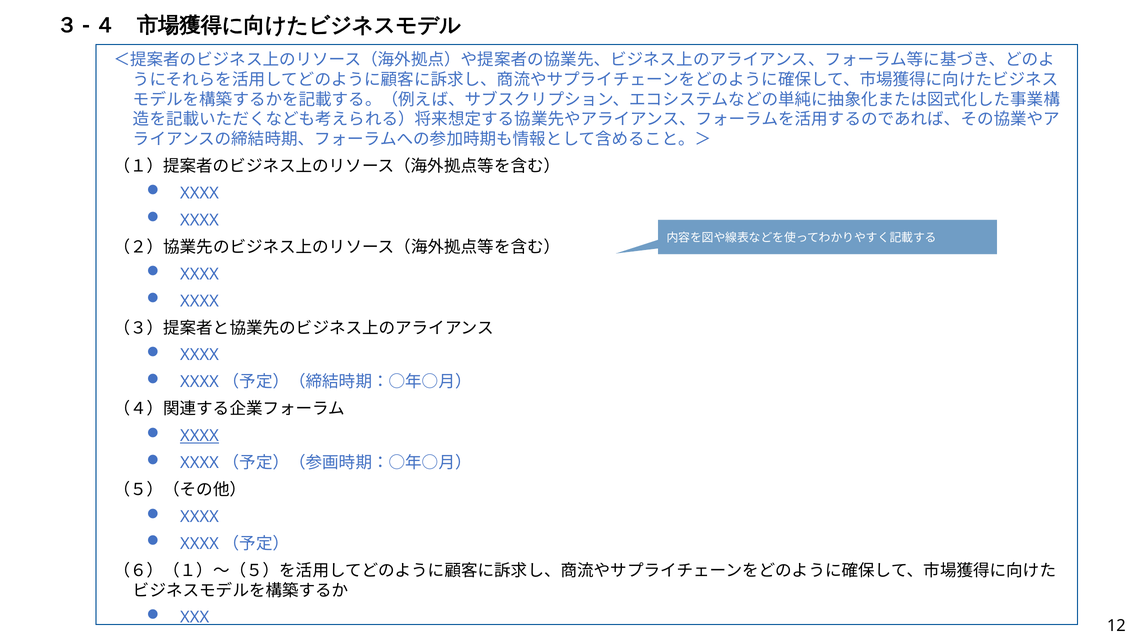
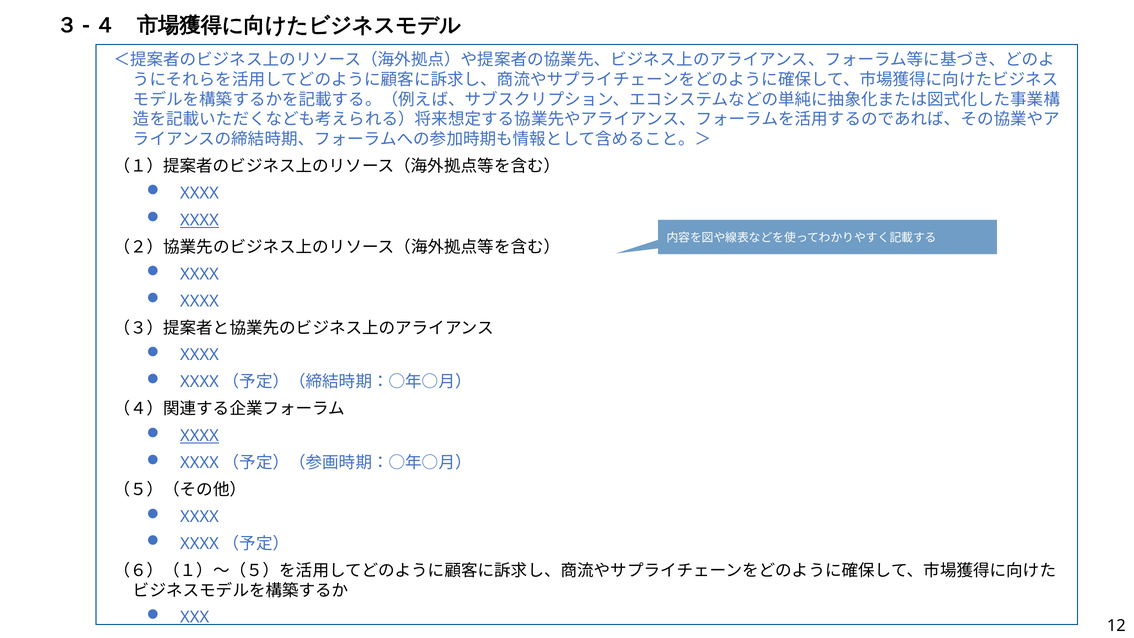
XXXX underline: none -> present (199, 220)
